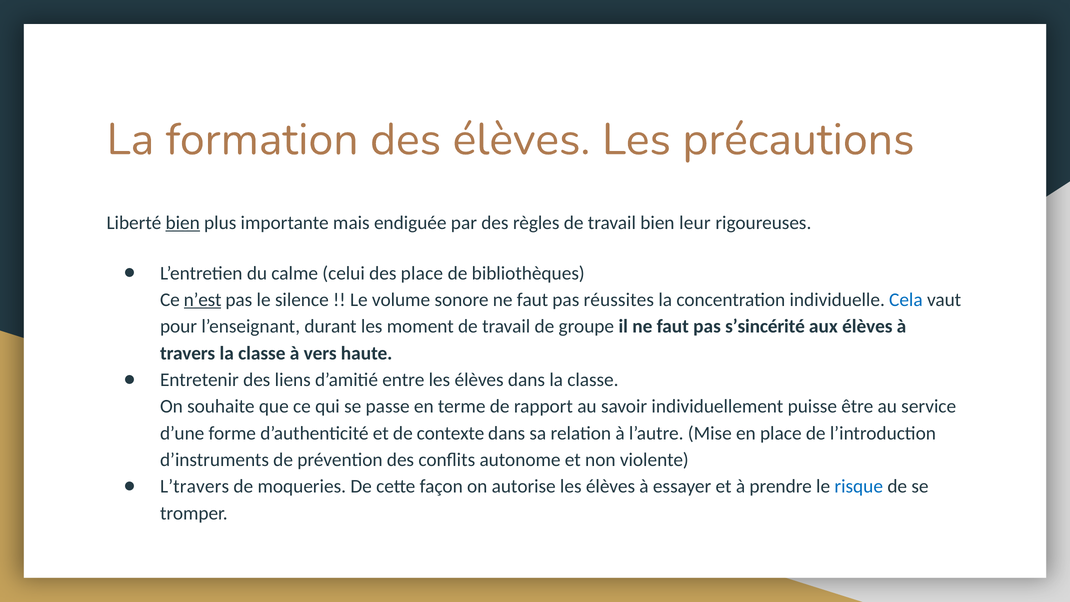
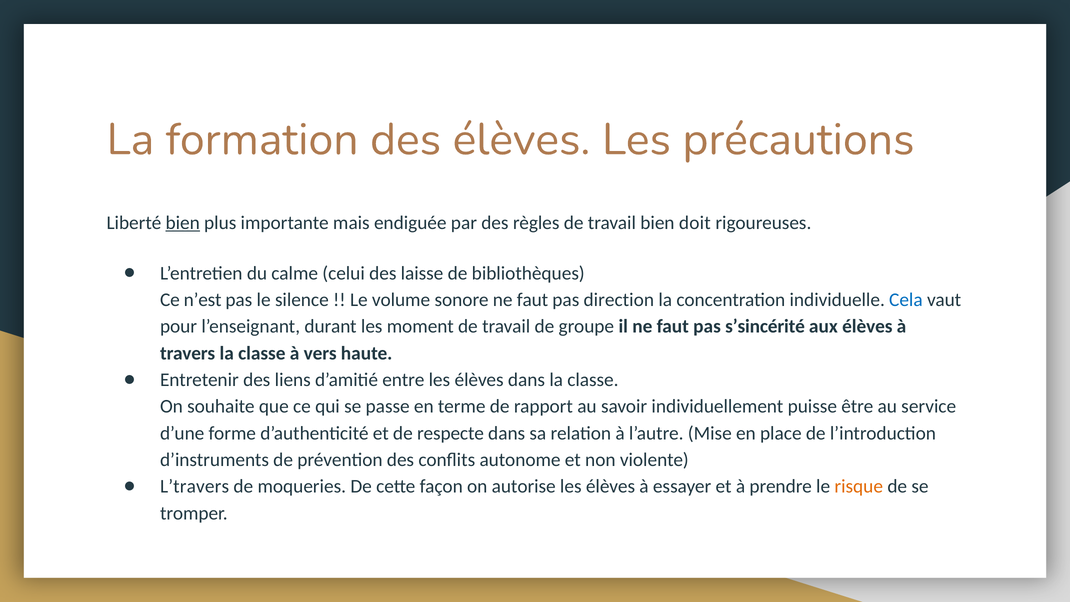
leur: leur -> doit (695, 223)
des place: place -> laisse (422, 273)
n’est underline: present -> none (203, 300)
réussites: réussites -> direction (619, 300)
contexte: contexte -> respecte (450, 433)
risque colour: blue -> orange (859, 486)
